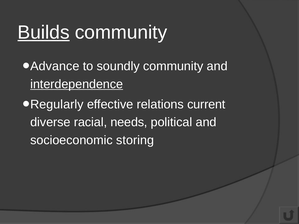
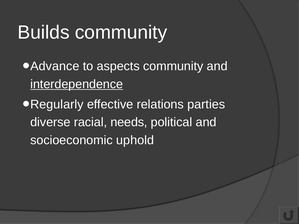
Builds underline: present -> none (44, 32)
soundly: soundly -> aspects (118, 66)
current: current -> parties (206, 104)
storing: storing -> uphold (135, 140)
